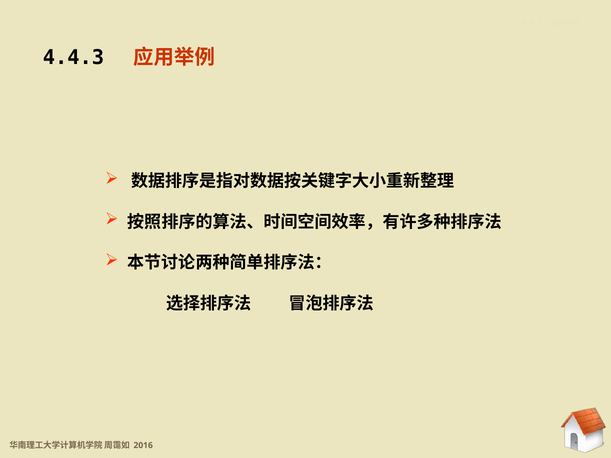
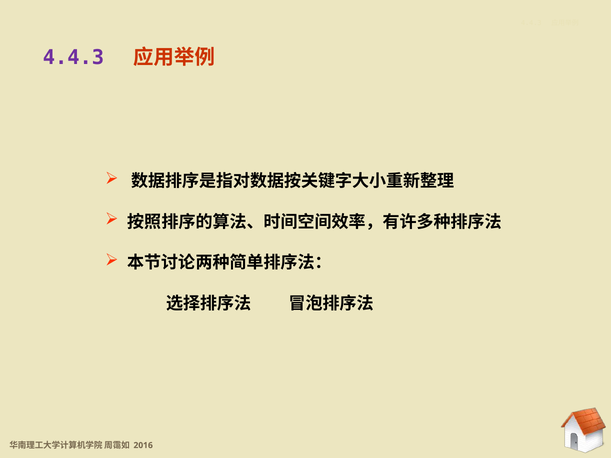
4.4.3 colour: black -> purple (73, 57)
